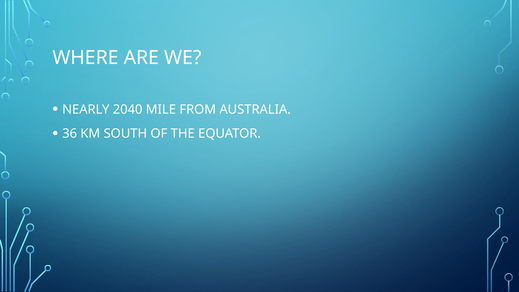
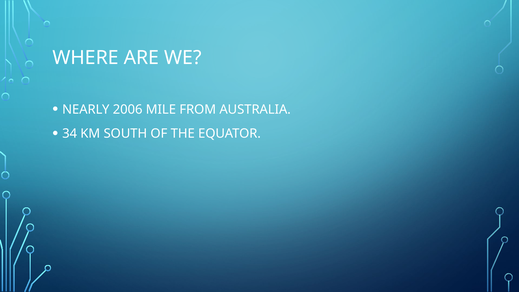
2040: 2040 -> 2006 (128, 110)
36: 36 -> 34 (70, 134)
